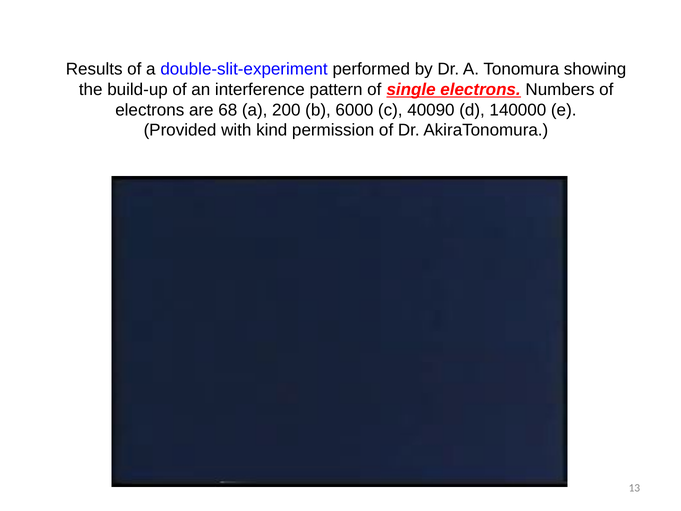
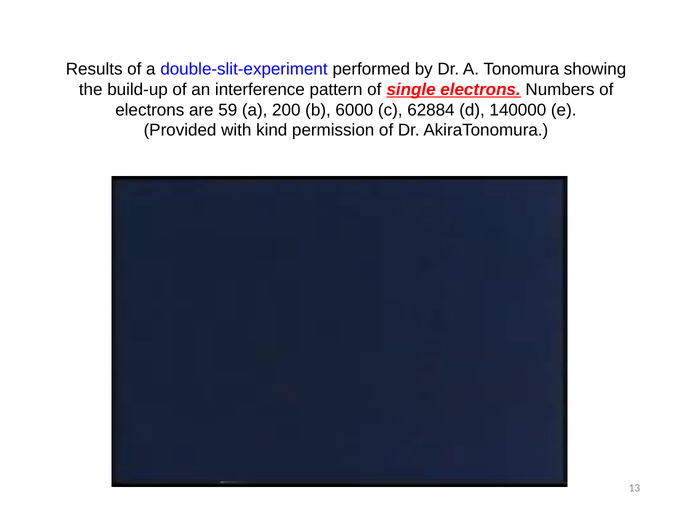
68: 68 -> 59 (228, 110)
40090: 40090 -> 62884 (431, 110)
